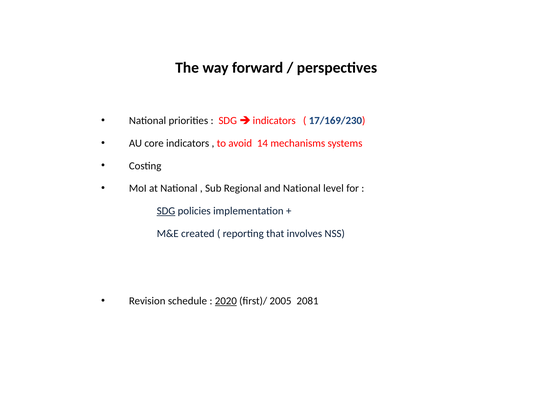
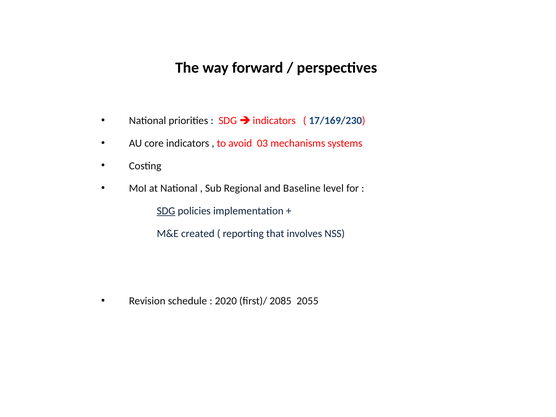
14: 14 -> 03 (262, 143)
and National: National -> Baseline (302, 188)
2020 underline: present -> none (226, 301)
2005: 2005 -> 2085 (280, 301)
2081: 2081 -> 2055 (308, 301)
